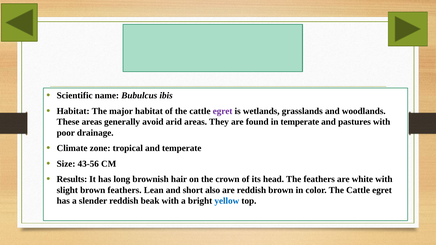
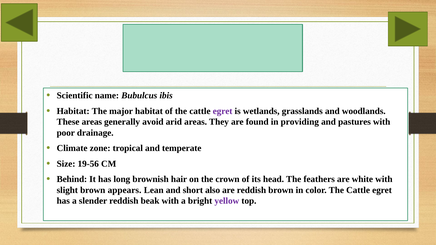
in temperate: temperate -> providing (300, 122)
43-56: 43-56 -> 19-56 (88, 164)
Results: Results -> Behind (72, 179)
brown feathers: feathers -> appears (125, 190)
yellow colour: blue -> purple (227, 201)
